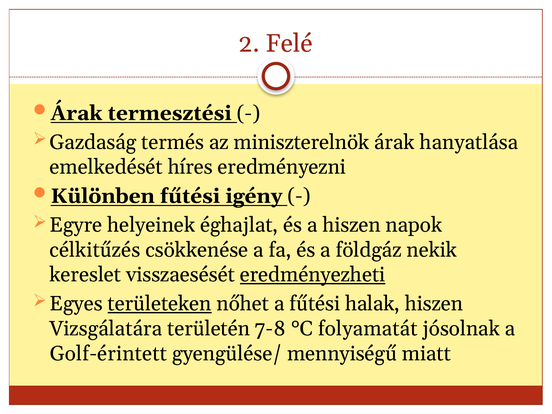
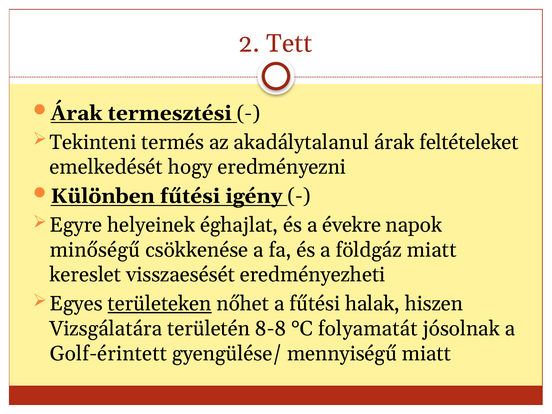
Felé: Felé -> Tett (289, 43)
Gazdaság: Gazdaság -> Tekinteni (93, 142)
miniszterelnök: miniszterelnök -> akadálytalanul (301, 142)
hanyatlása: hanyatlása -> feltételeket (469, 142)
híres: híres -> hogy (190, 167)
a hiszen: hiszen -> évekre (352, 225)
célkitűzés: célkitűzés -> minőségű (95, 250)
földgáz nekik: nekik -> miatt (432, 250)
eredményezheti underline: present -> none (313, 275)
7-8: 7-8 -> 8-8 (271, 329)
